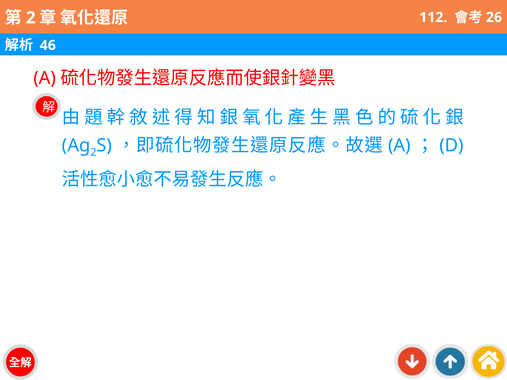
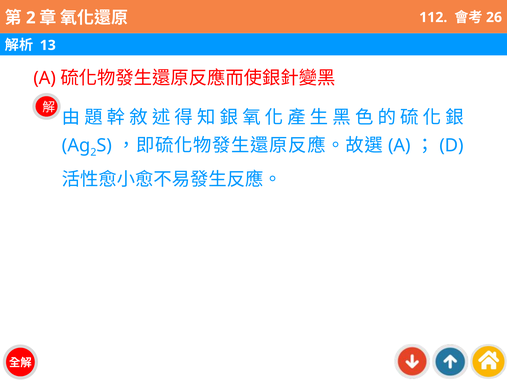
46: 46 -> 13 (48, 45)
